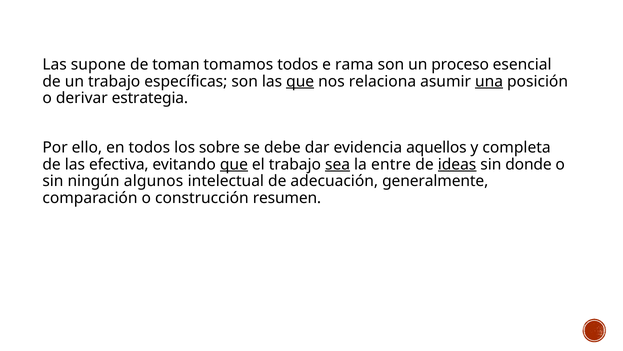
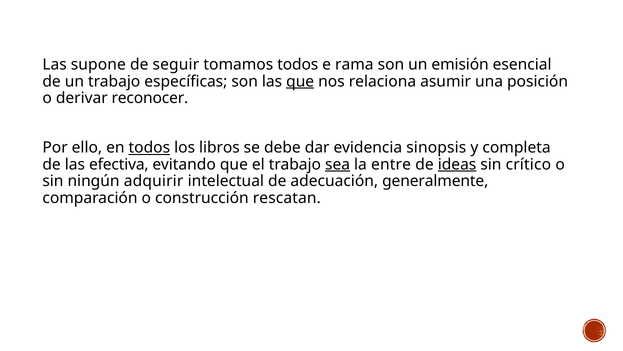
toman: toman -> seguir (176, 65)
proceso: proceso -> emisión (460, 65)
una underline: present -> none (489, 81)
estrategia: estrategia -> reconocer (150, 98)
todos underline: none -> present (149, 147)
sobre: sobre -> libros (219, 147)
aquellos: aquellos -> sinopsis (436, 147)
que underline: present -> none (234, 164)
donde: donde -> crítico (528, 164)
algunos: algunos -> adquirir (154, 181)
resumen: resumen -> rescatan (287, 198)
